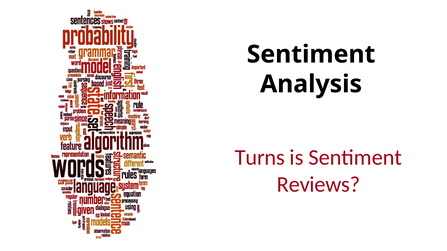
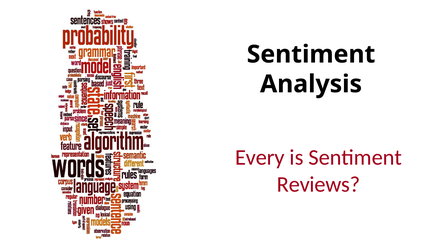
Turns: Turns -> Every (260, 158)
